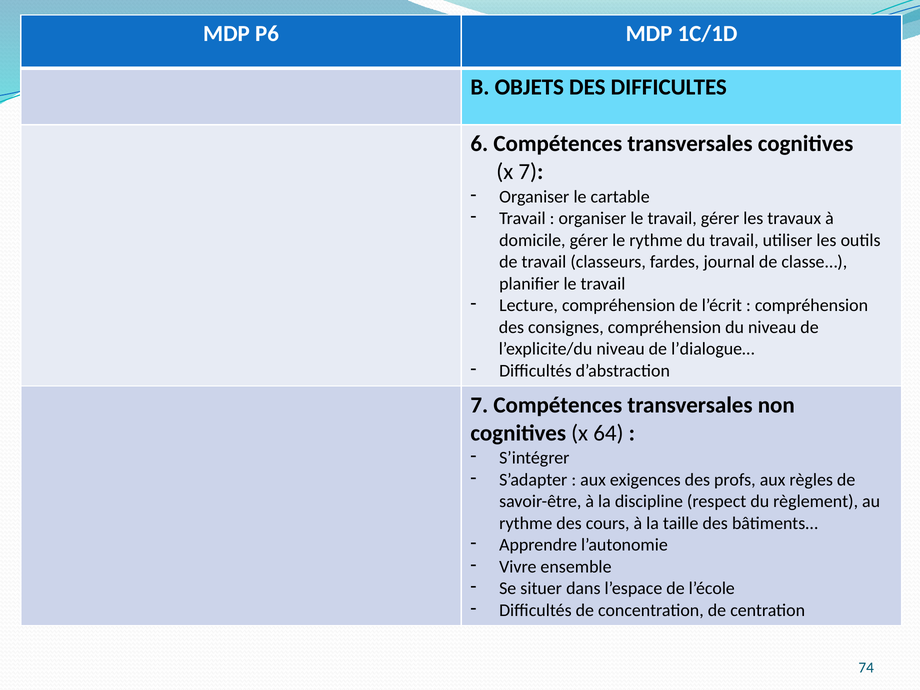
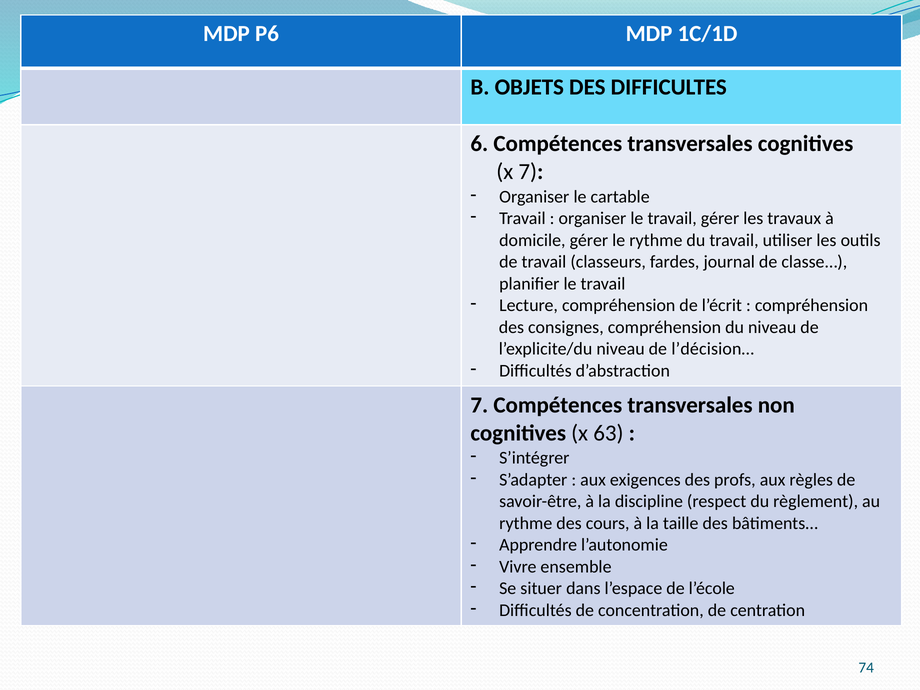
l’dialogue…: l’dialogue… -> l’décision… (713, 349)
64: 64 -> 63 (608, 433)
